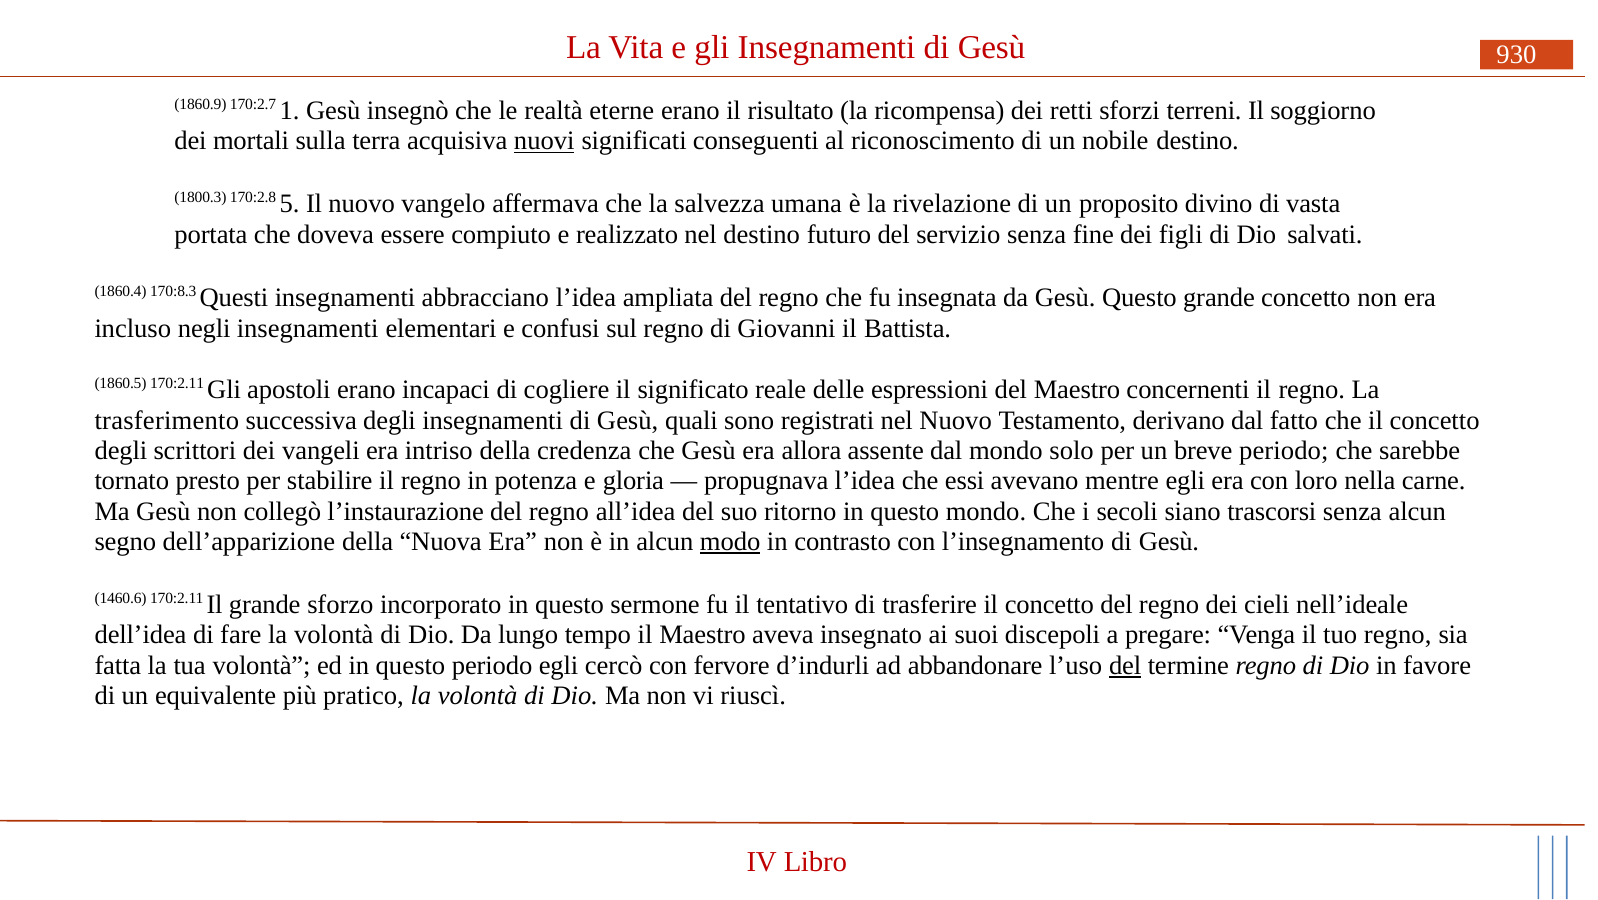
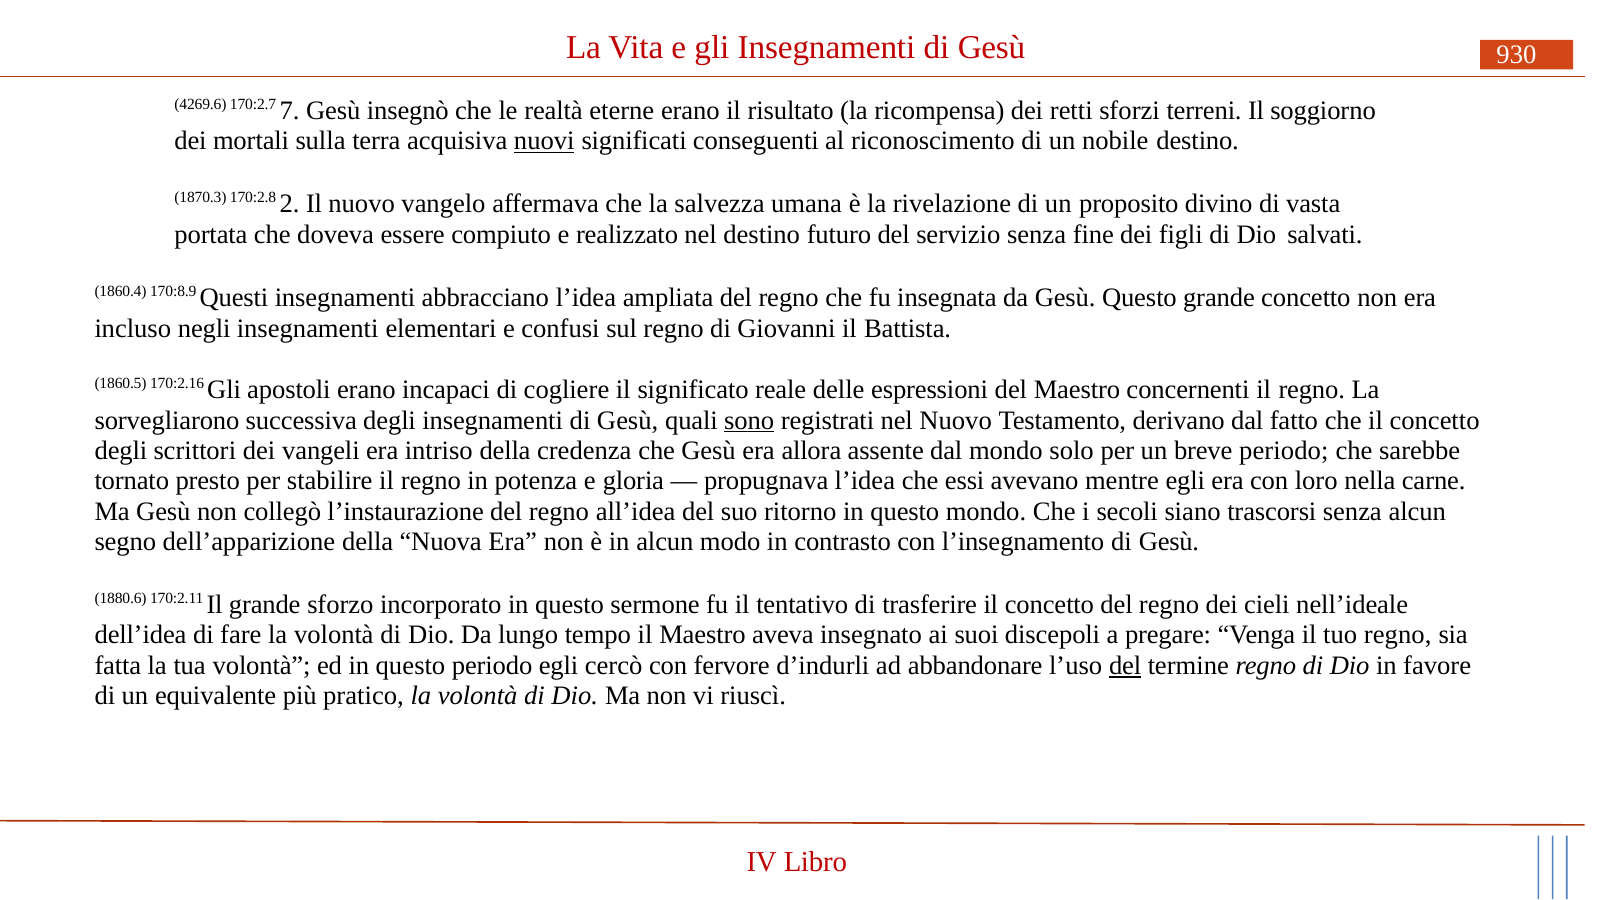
1860.9: 1860.9 -> 4269.6 (200, 104)
1: 1 -> 7 (290, 111)
1800.3: 1800.3 -> 1870.3 (200, 198)
5: 5 -> 2 (290, 204)
170:8.3: 170:8.3 -> 170:8.9 (173, 291)
1860.5 170:2.11: 170:2.11 -> 170:2.16 (177, 383)
trasferimento: trasferimento -> sorvegliarono (167, 420)
sono underline: none -> present (749, 420)
modo underline: present -> none (730, 542)
1460.6: 1460.6 -> 1880.6 (121, 598)
